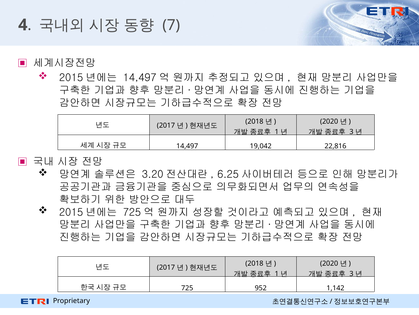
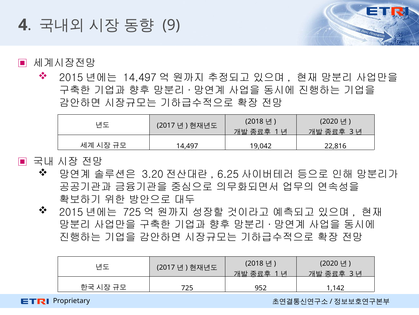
7: 7 -> 9 (171, 25)
